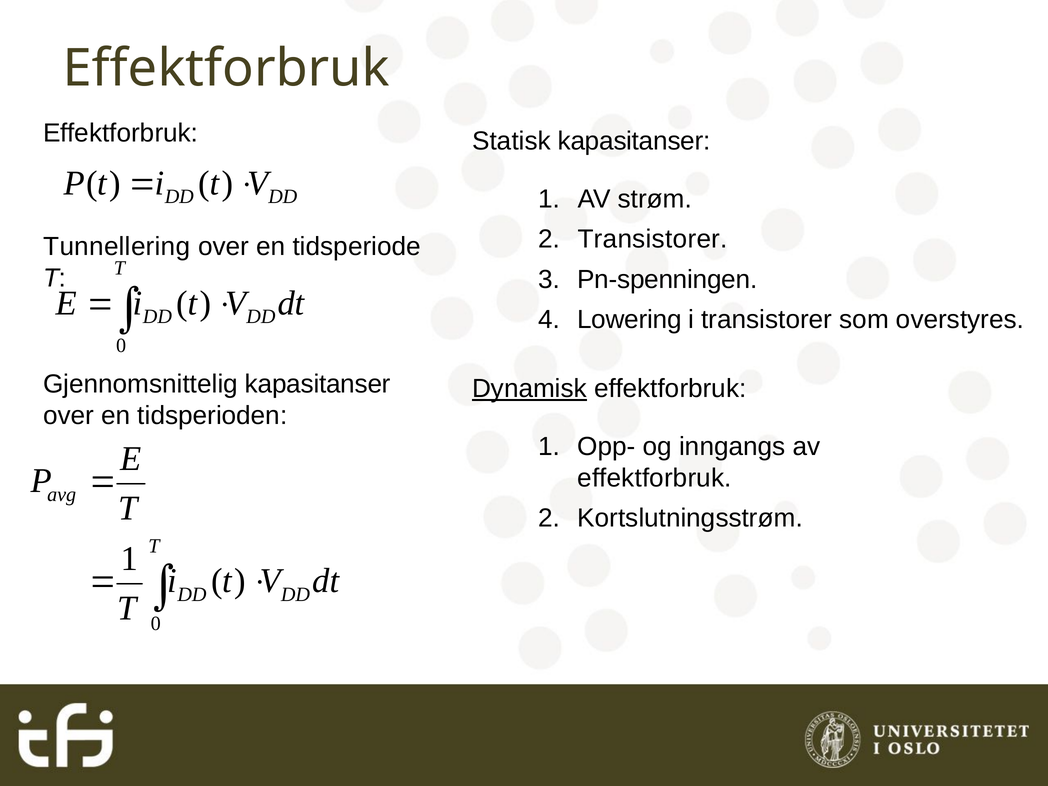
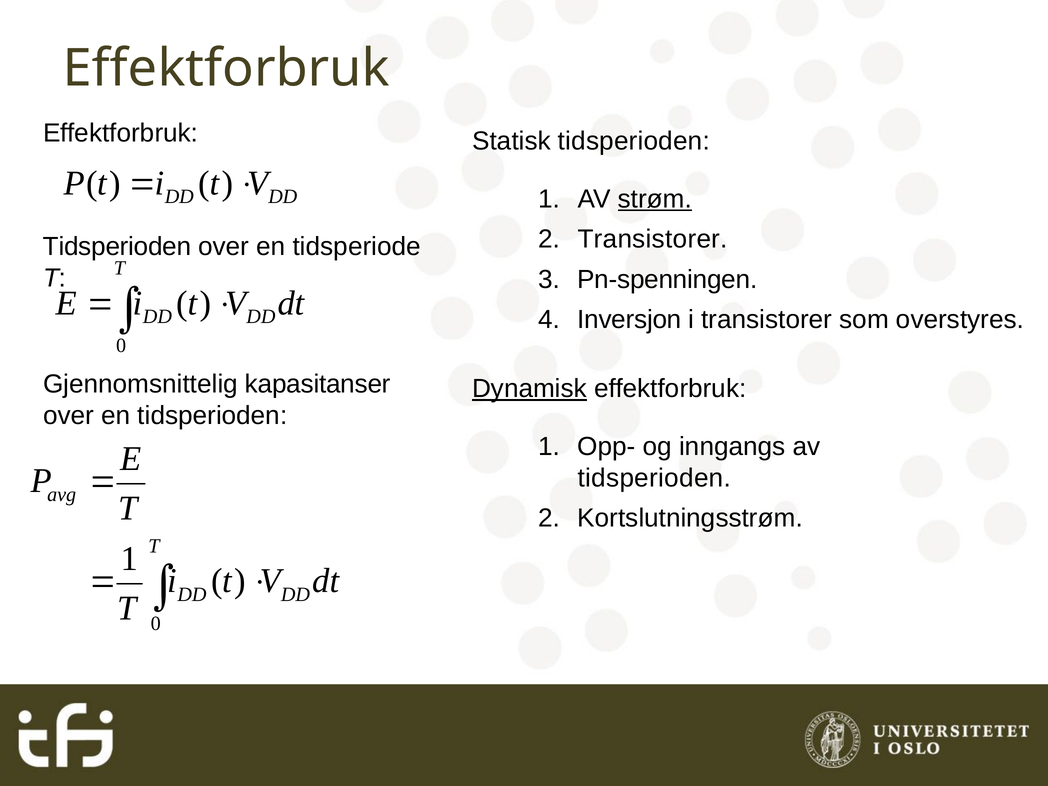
Statisk kapasitanser: kapasitanser -> tidsperioden (634, 141)
strøm underline: none -> present (655, 199)
Tunnellering: Tunnellering -> Tidsperioden (117, 247)
Lowering: Lowering -> Inversjon (629, 320)
effektforbruk: effektforbruk -> tidsperioden (654, 478)
